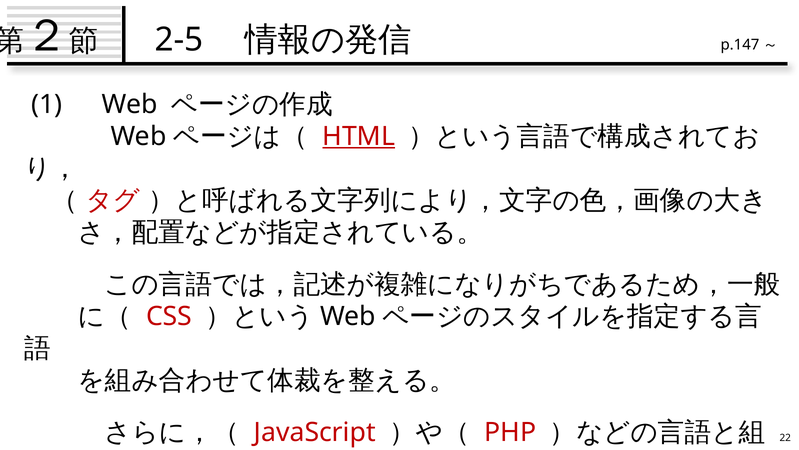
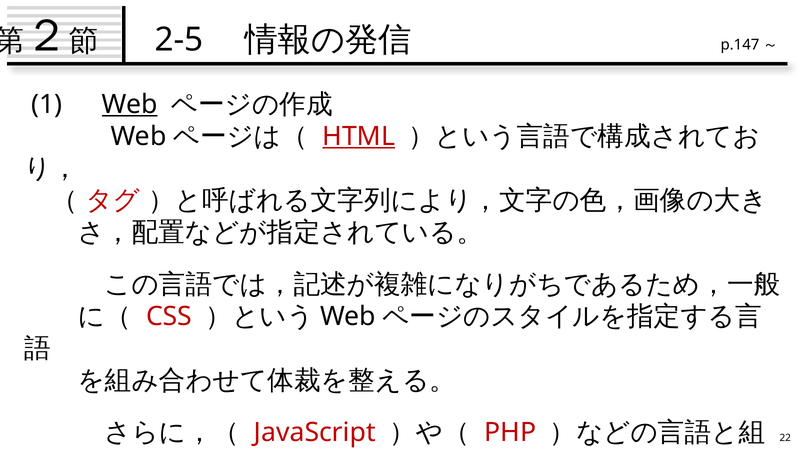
Web underline: none -> present (130, 104)
